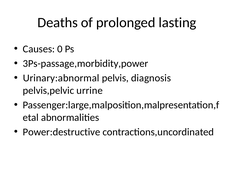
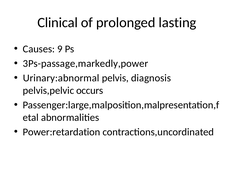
Deaths: Deaths -> Clinical (58, 23)
0: 0 -> 9 (60, 49)
3Ps-passage,morbidity,power: 3Ps-passage,morbidity,power -> 3Ps-passage,markedly,power (86, 64)
urrine: urrine -> occurs (90, 91)
Power:destructive: Power:destructive -> Power:retardation (62, 132)
